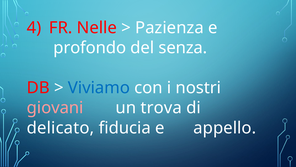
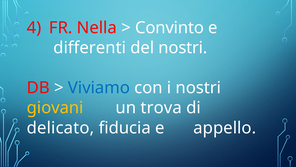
Nelle: Nelle -> Nella (97, 28)
Pazienza: Pazienza -> Convinto (170, 28)
profondo: profondo -> differenti (90, 48)
del senza: senza -> nostri (183, 48)
giovani colour: pink -> yellow (55, 108)
